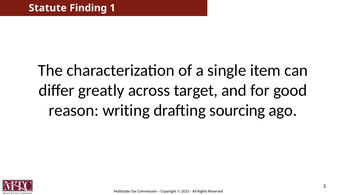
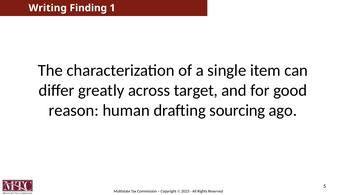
Statute: Statute -> Writing (48, 8)
writing: writing -> human (126, 110)
